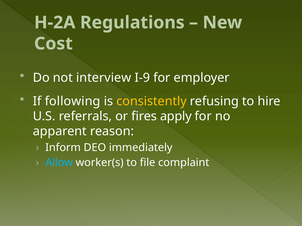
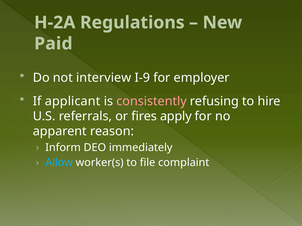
Cost: Cost -> Paid (53, 44)
following: following -> applicant (73, 101)
consistently colour: yellow -> pink (152, 101)
